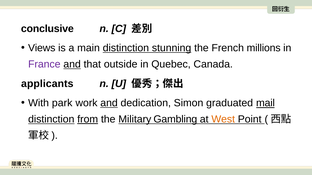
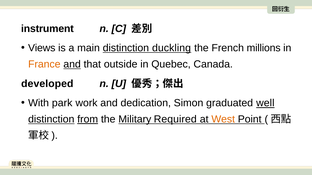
conclusive: conclusive -> instrument (47, 29)
stunning: stunning -> duckling (172, 48)
France colour: purple -> orange (44, 64)
applicants: applicants -> developed (47, 84)
and underline: present -> none (109, 103)
mail: mail -> well (265, 103)
Gambling: Gambling -> Required (175, 120)
